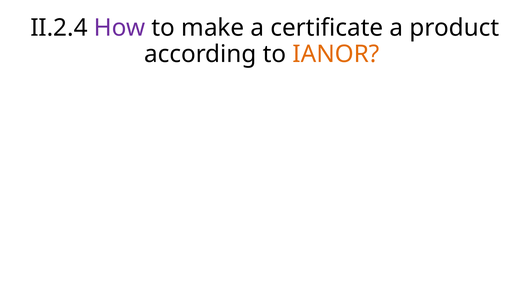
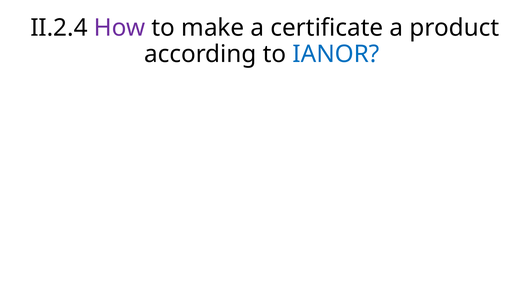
IANOR colour: orange -> blue (336, 54)
